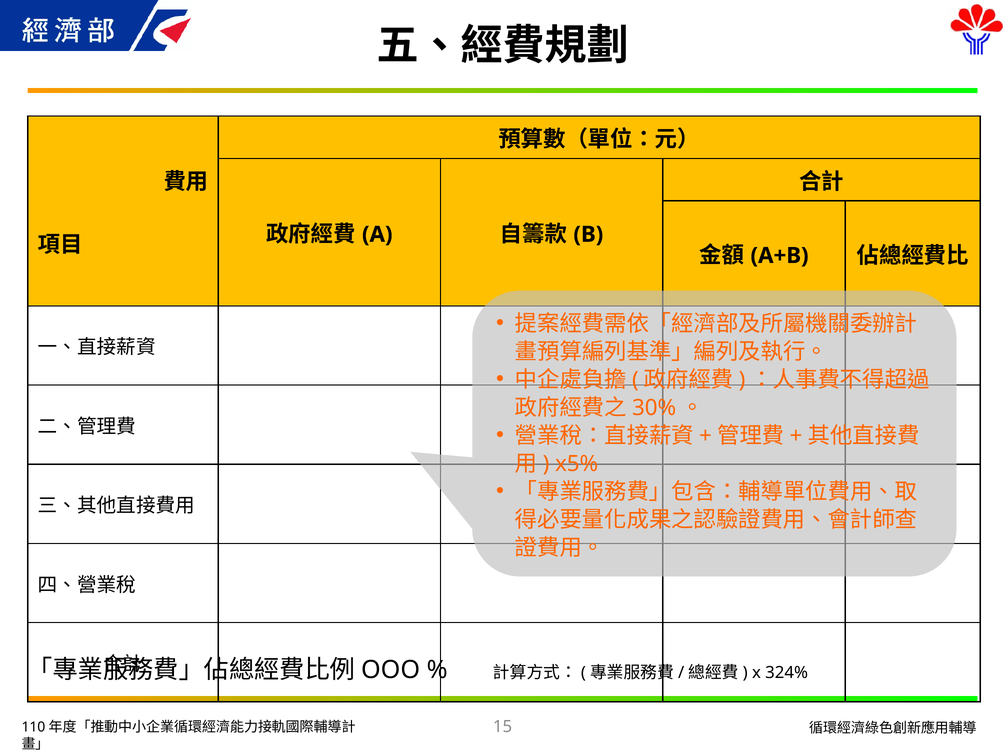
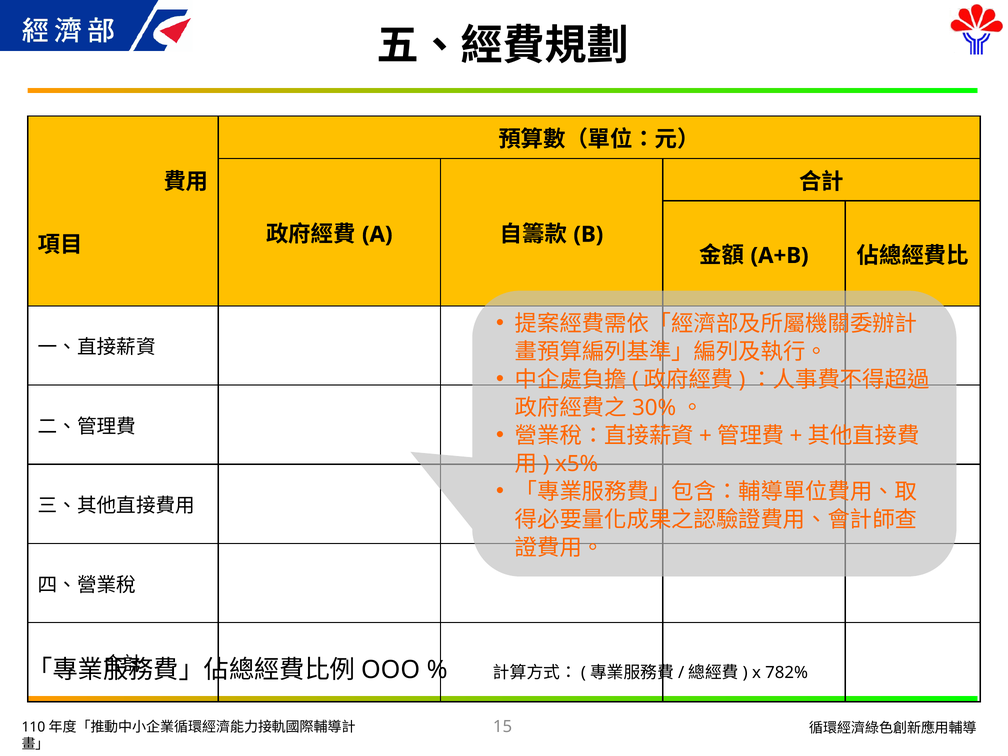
324%: 324% -> 782% (787, 672)
